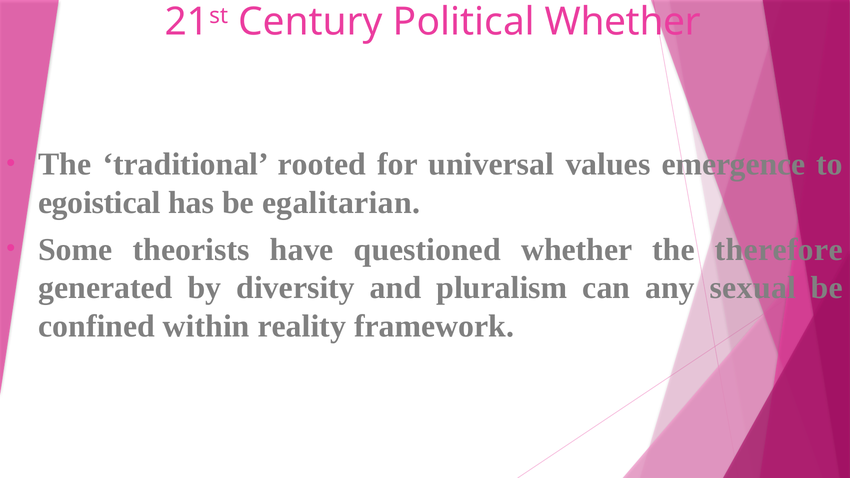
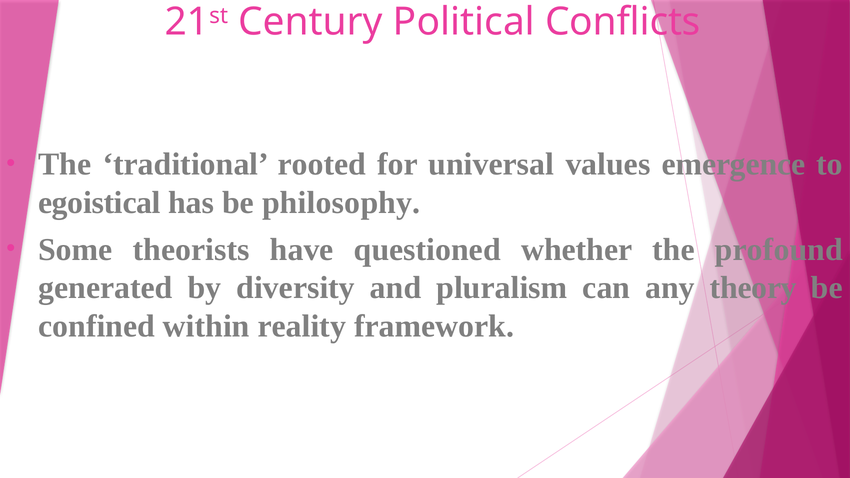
Political Whether: Whether -> Conflicts (623, 22)
egalitarian: egalitarian -> philosophy (341, 203)
therefore: therefore -> profound (779, 250)
sexual: sexual -> theory (753, 288)
